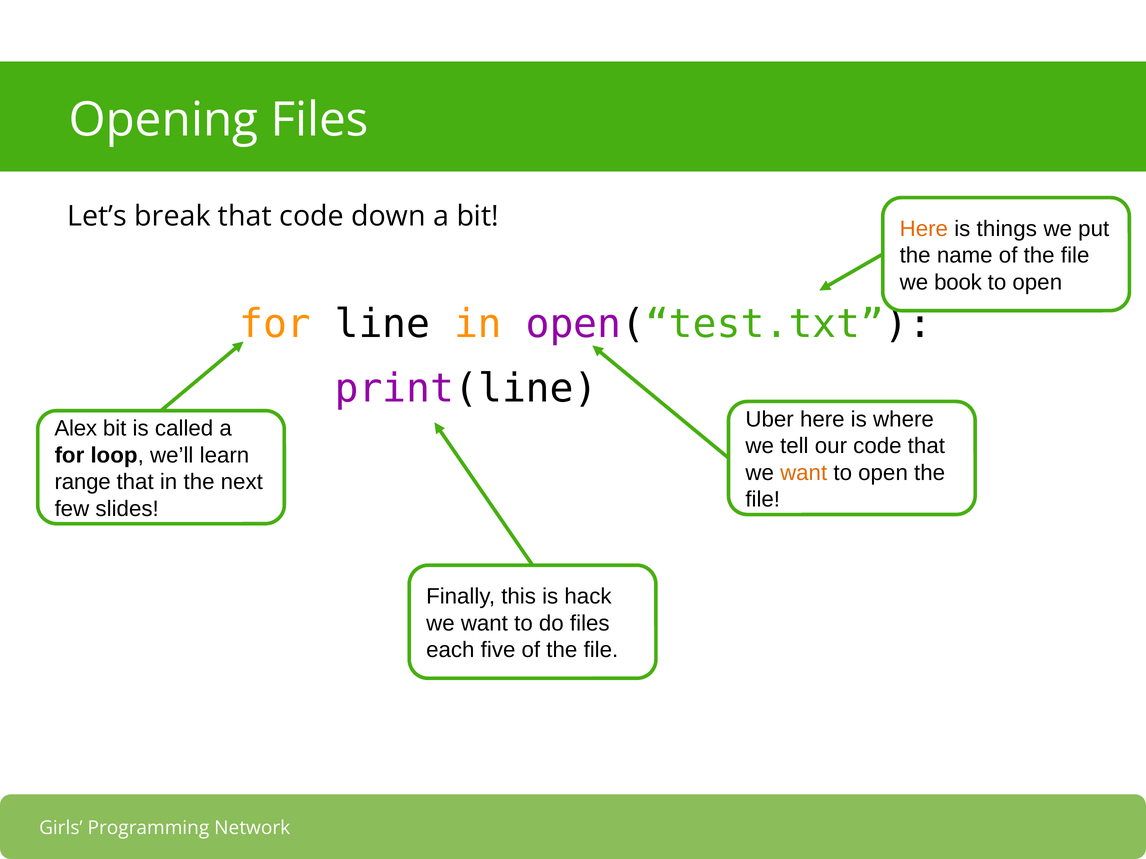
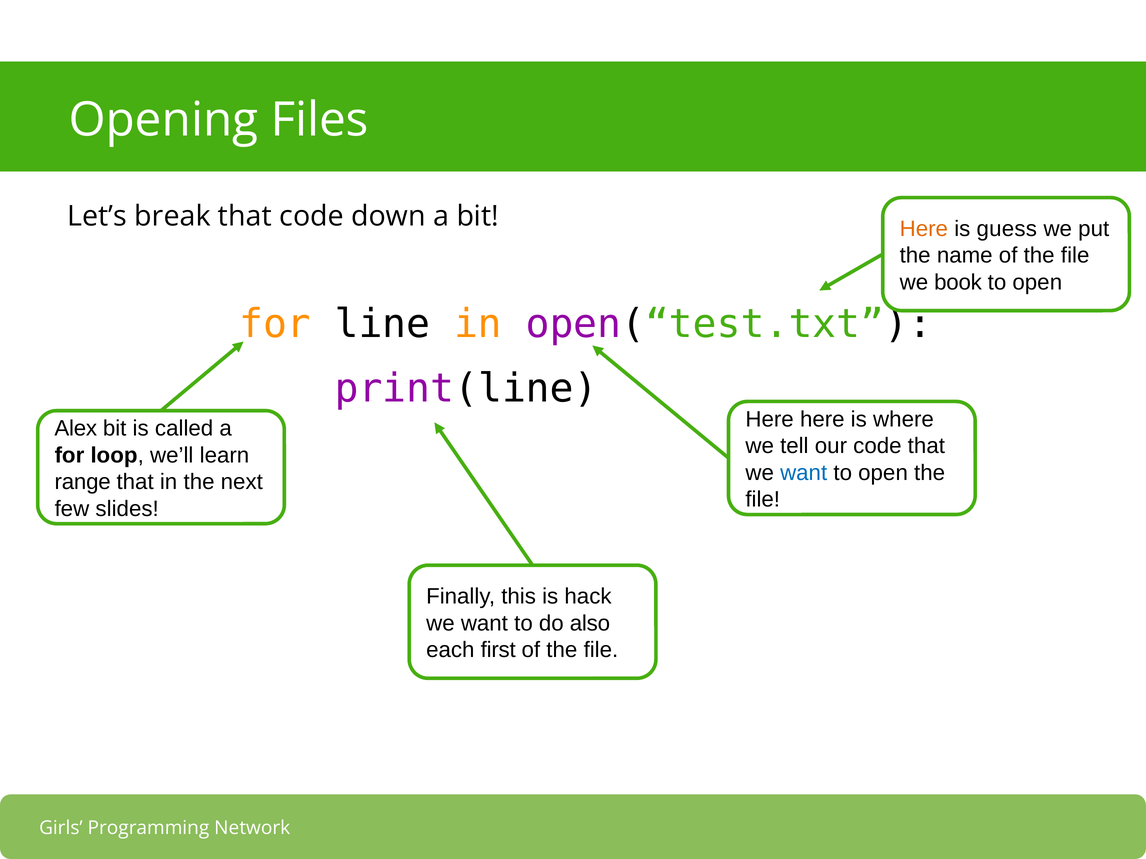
things: things -> guess (1007, 229)
Uber: Uber -> Here (770, 420)
want colour: orange -> blue (804, 473)
do files: files -> also (590, 624)
five: five -> first (498, 650)
